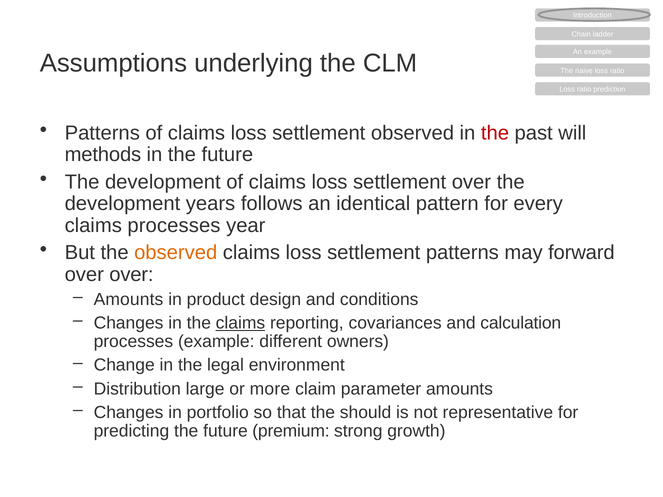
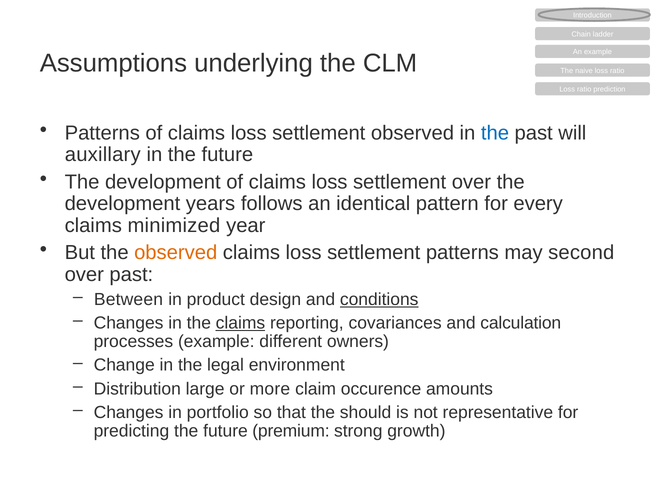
the colour: red -> blue (495, 133)
methods: methods -> auxillary (103, 155)
claims processes: processes -> minimized (174, 226)
forward: forward -> second (581, 253)
over over: over -> past (131, 275)
Amounts: Amounts -> Between (128, 299)
conditions underline: none -> present (379, 299)
parameter: parameter -> occurence (381, 389)
